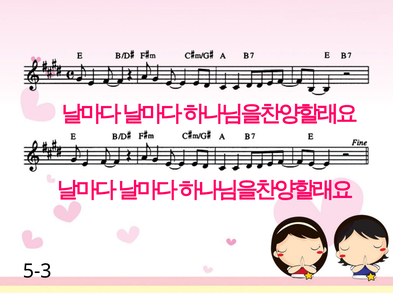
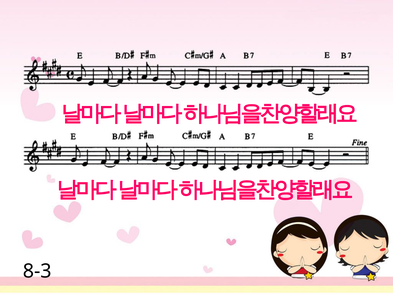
5-3: 5-3 -> 8-3 (37, 271)
